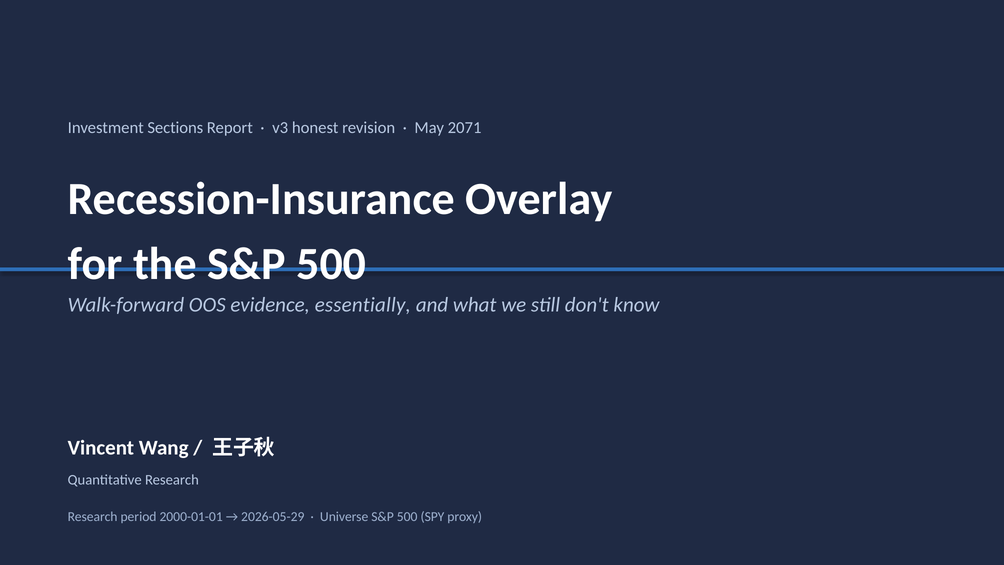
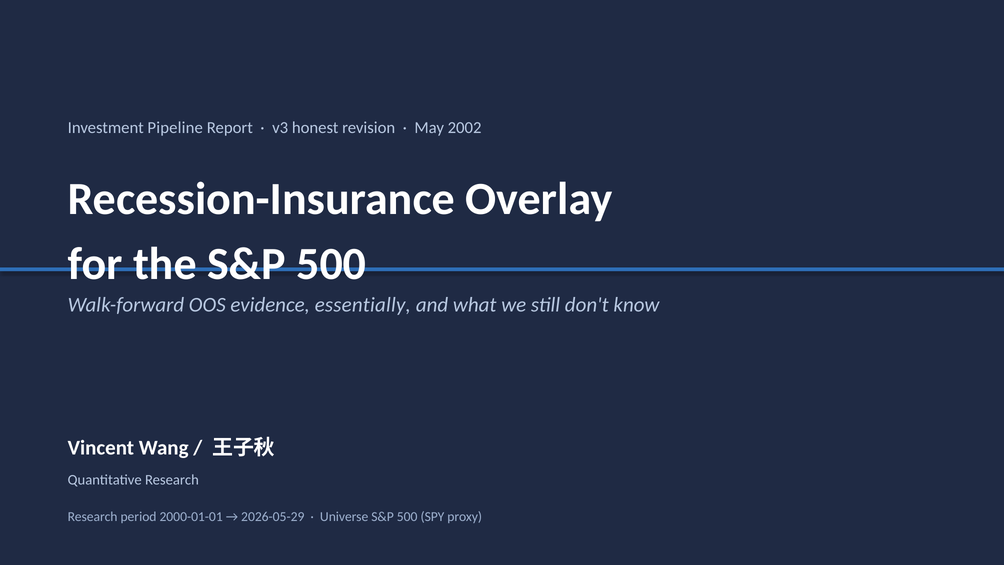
Sections: Sections -> Pipeline (175, 128)
2071: 2071 -> 2002 (465, 128)
